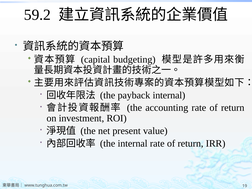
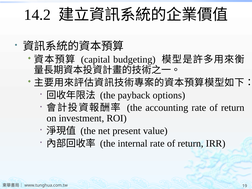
59.2: 59.2 -> 14.2 (37, 15)
payback internal: internal -> options (169, 95)
